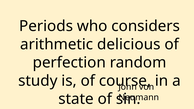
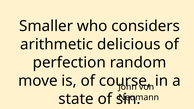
Periods: Periods -> Smaller (46, 26)
study: study -> move (38, 81)
